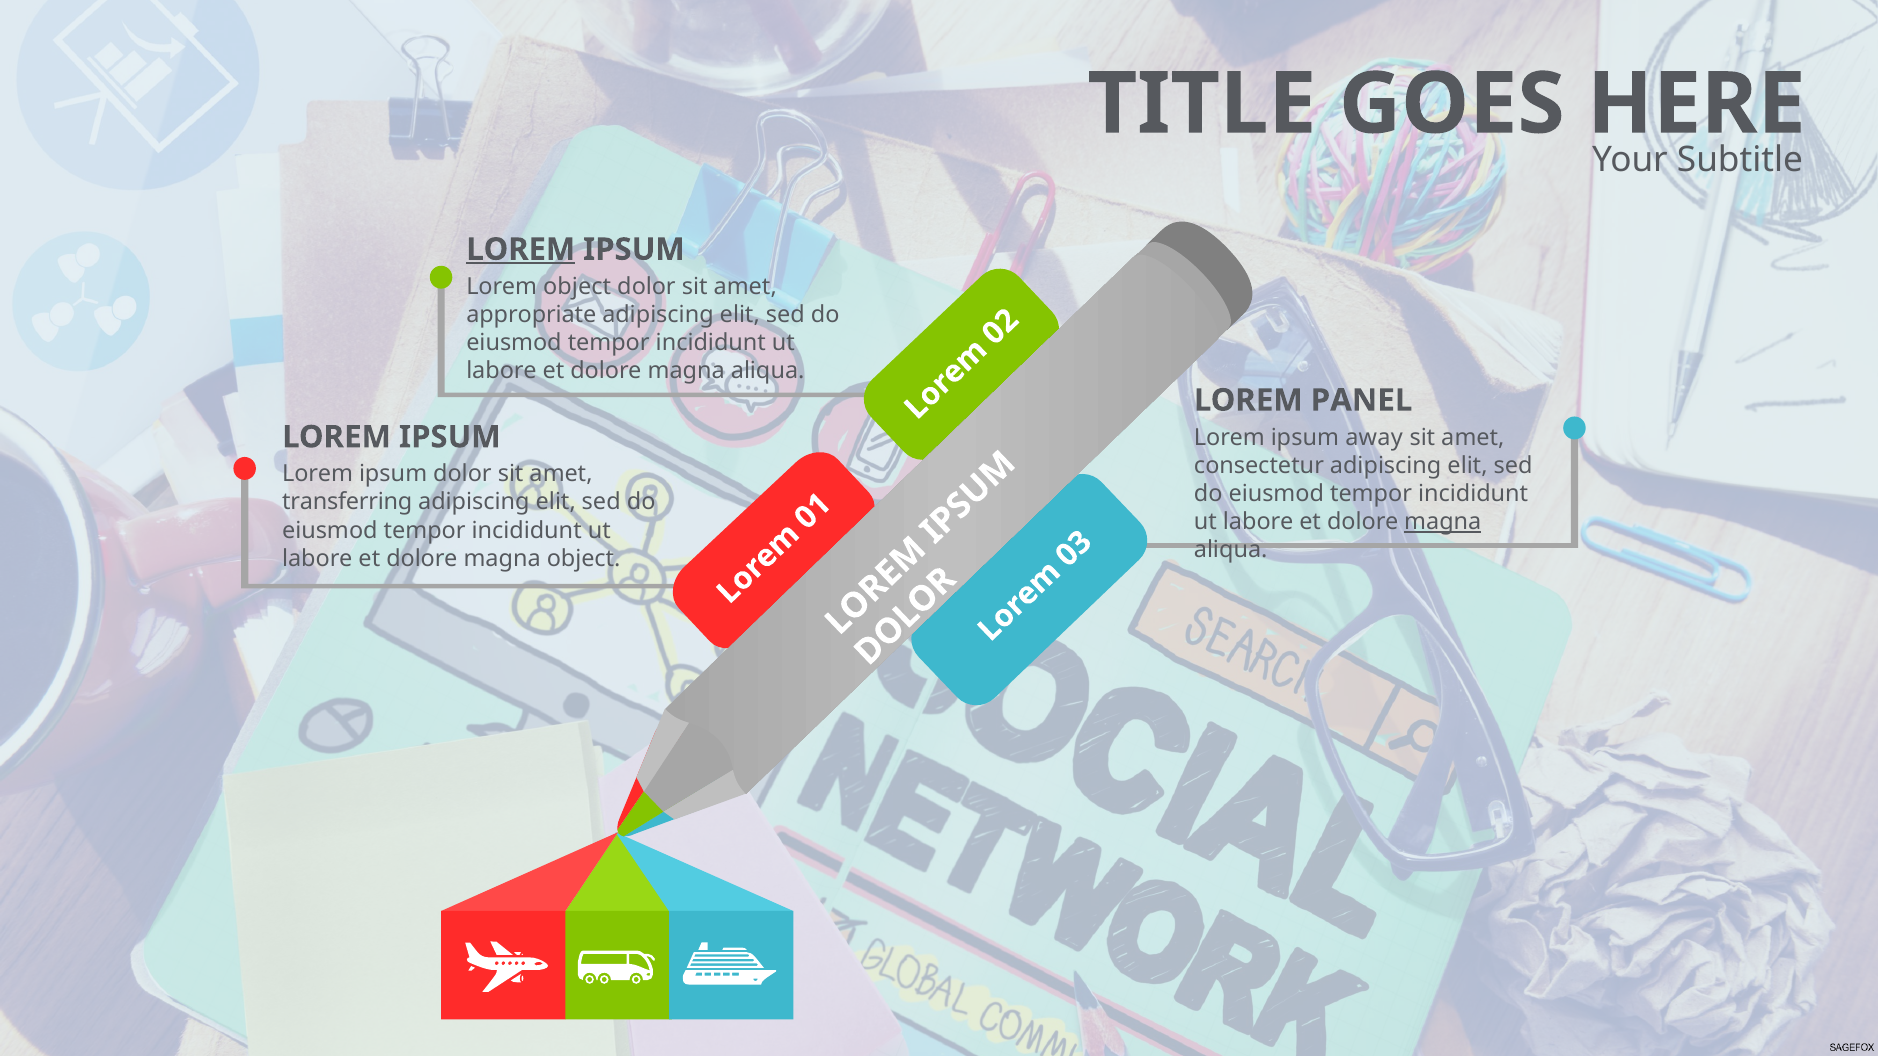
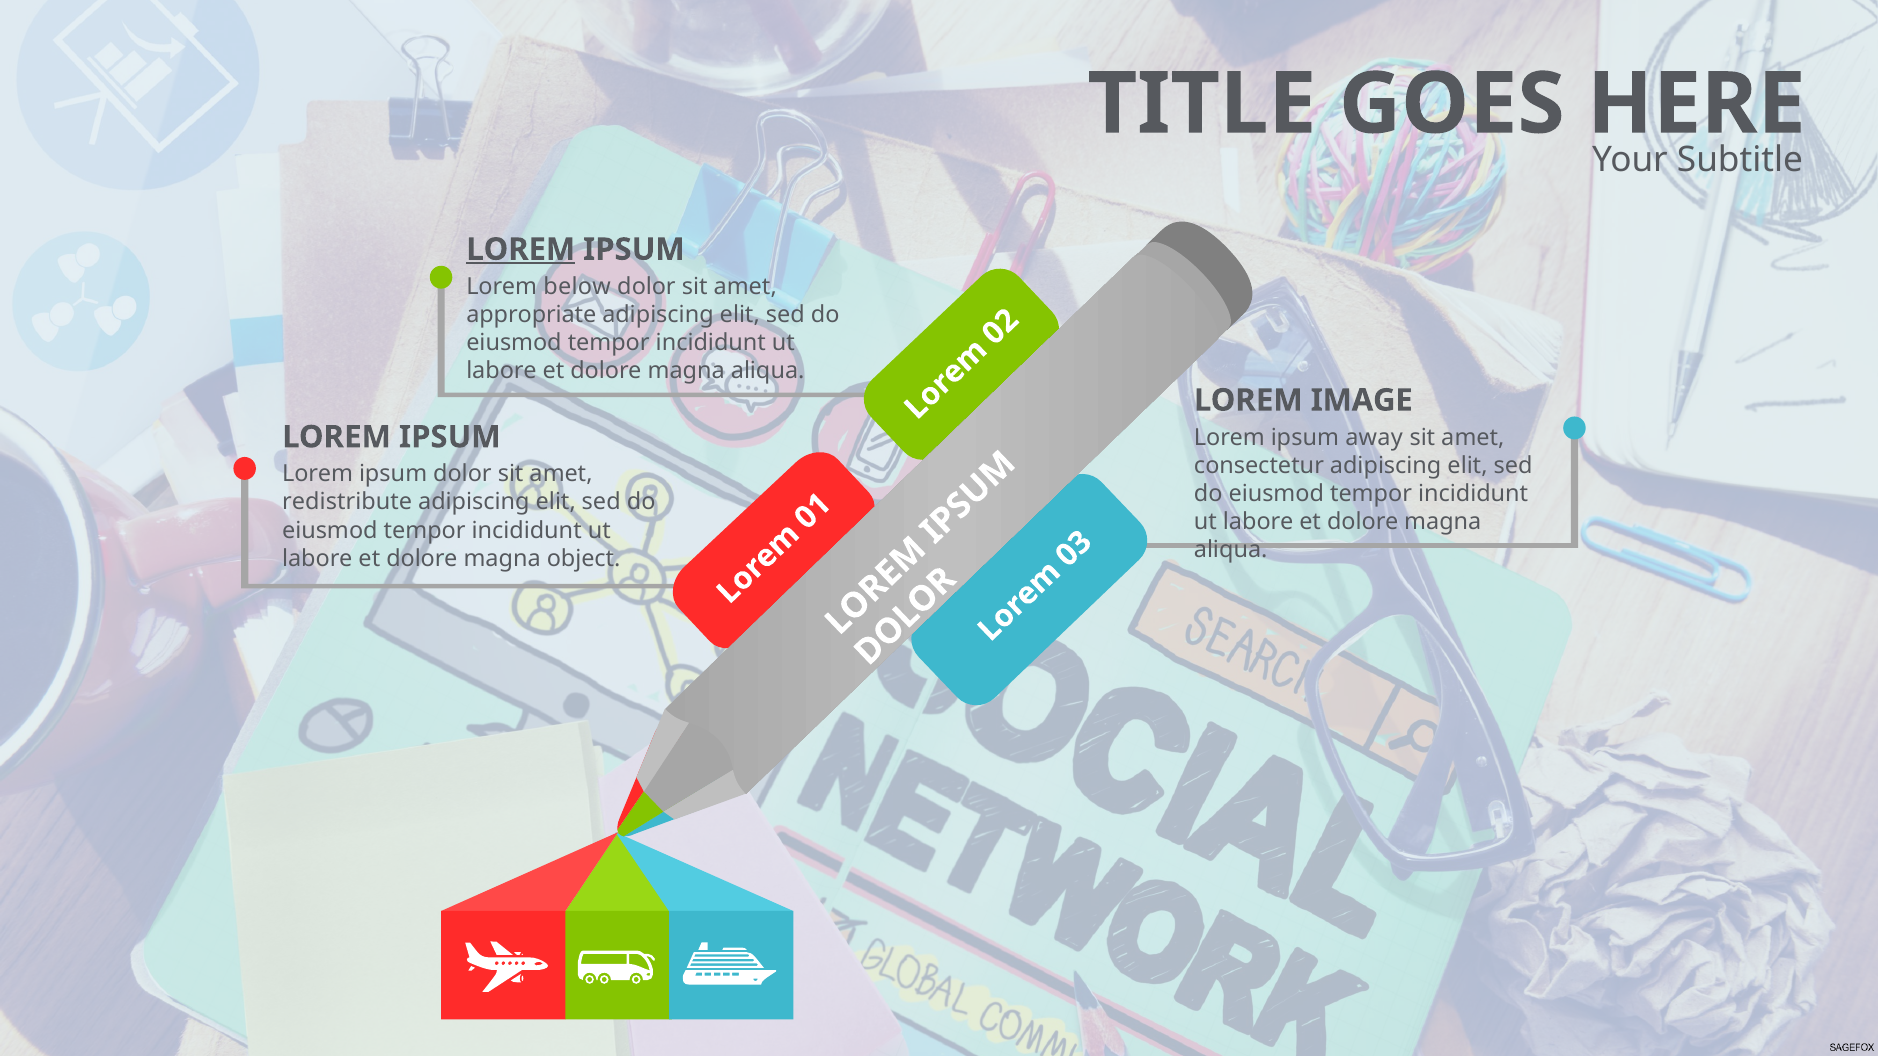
Lorem object: object -> below (577, 287)
PANEL: PANEL -> IMAGE (1362, 400)
transferring: transferring -> redistribute (347, 502)
magna underline: present -> none (1443, 522)
